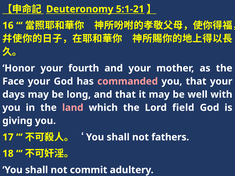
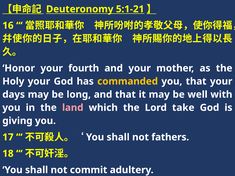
Face: Face -> Holy (13, 81)
commanded colour: pink -> yellow (128, 81)
field: field -> take (183, 108)
